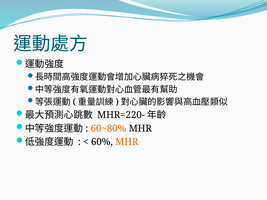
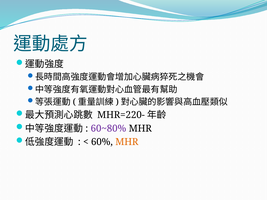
60~80% colour: orange -> purple (108, 129)
